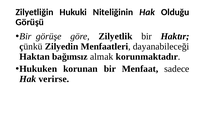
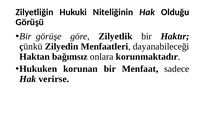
almak: almak -> onlara (102, 57)
